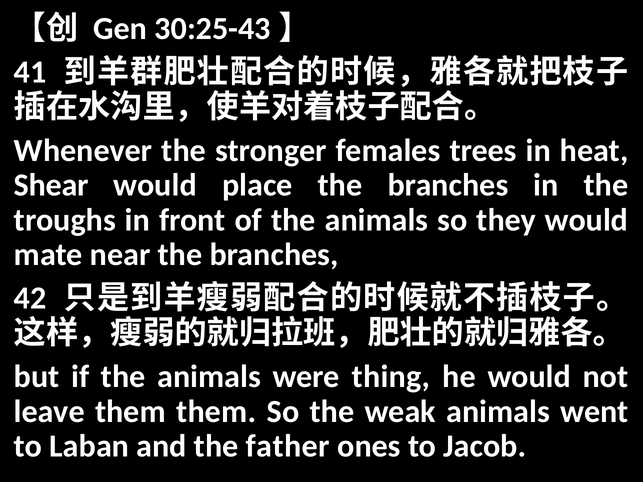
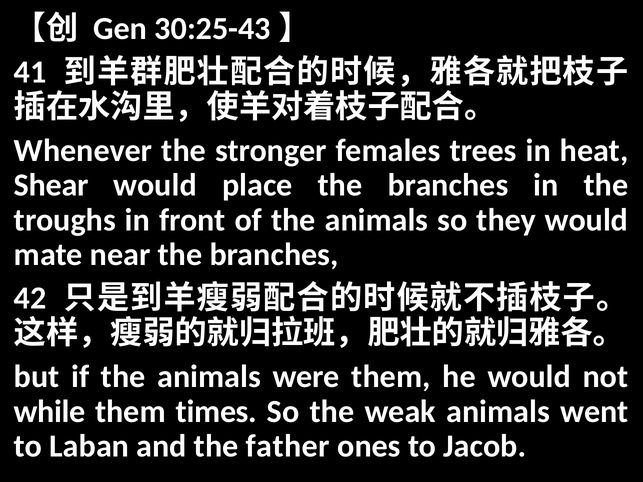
were thing: thing -> them (391, 377)
leave: leave -> while (49, 412)
them them: them -> times (216, 412)
